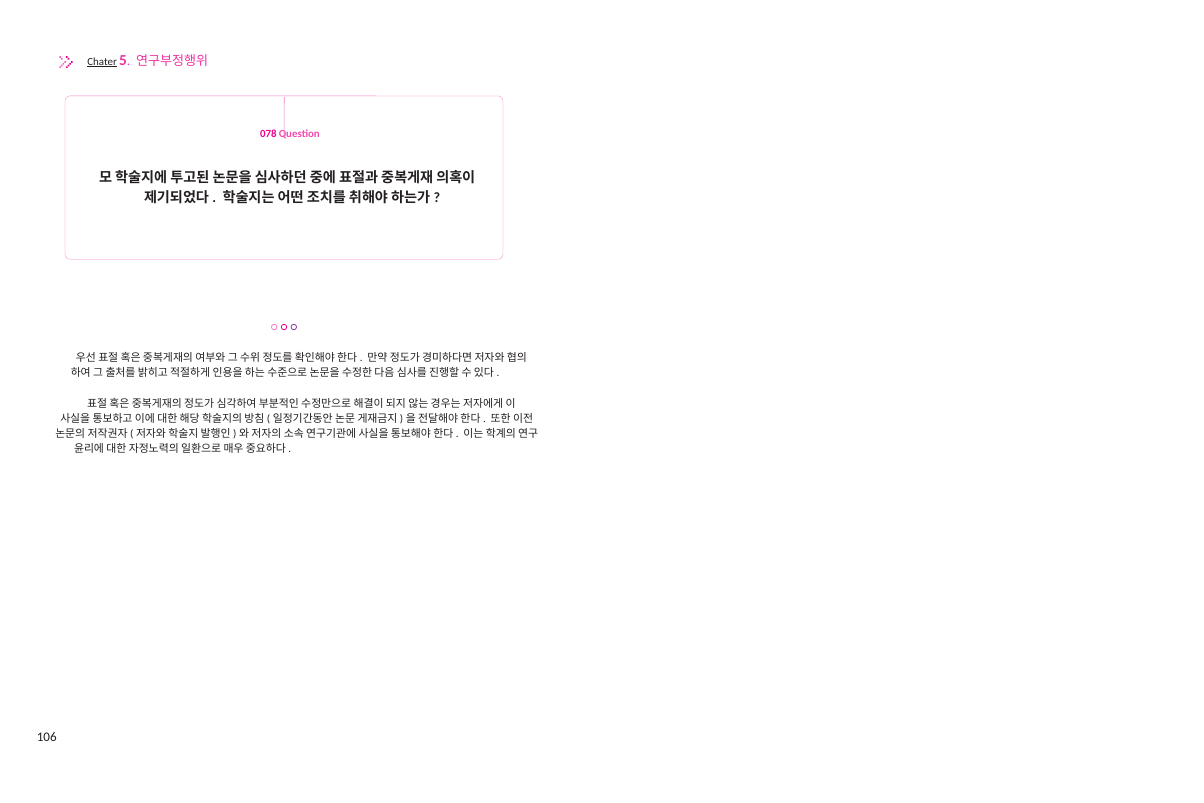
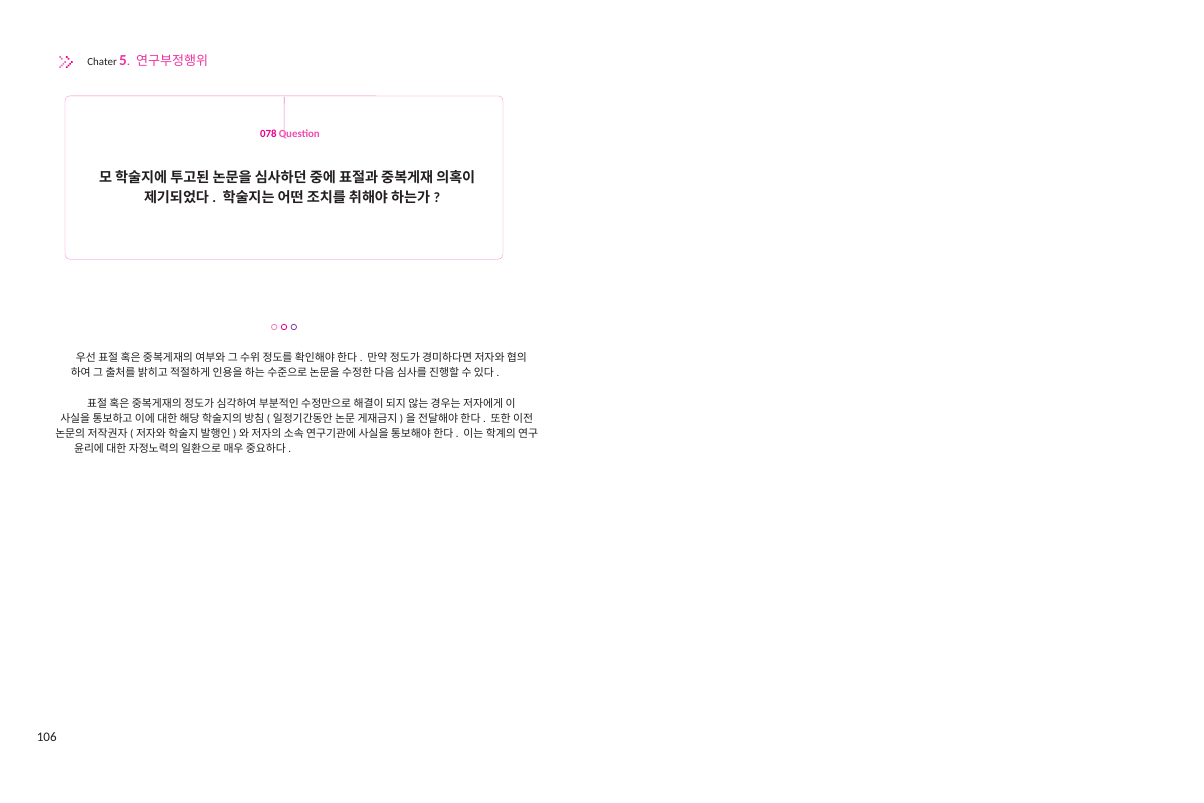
Chater underline: present -> none (102, 62)
